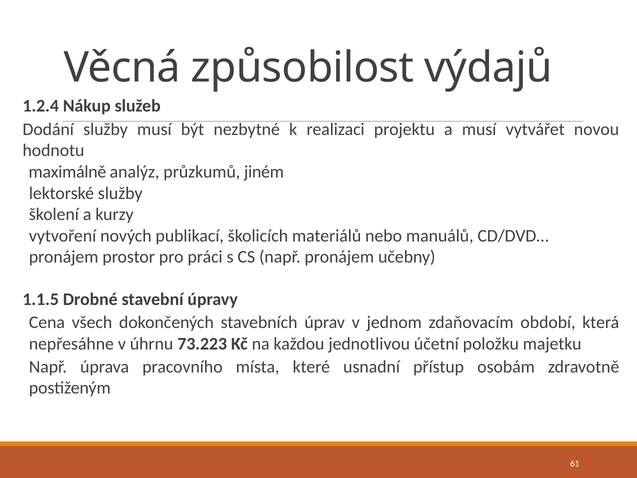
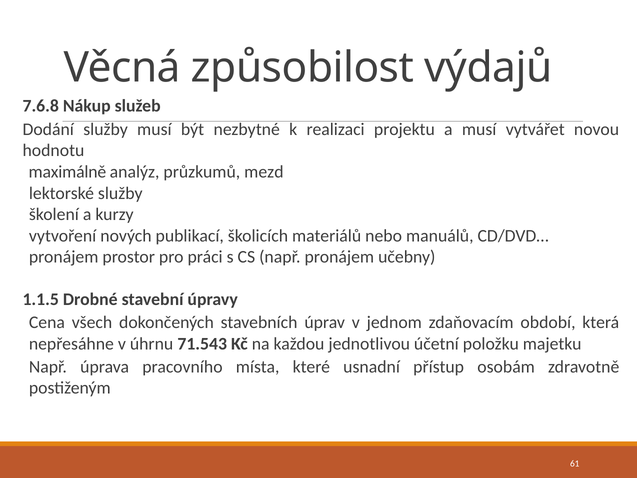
1.2.4: 1.2.4 -> 7.6.8 (41, 106)
jiném: jiném -> mezd (264, 172)
73.223: 73.223 -> 71.543 (202, 344)
